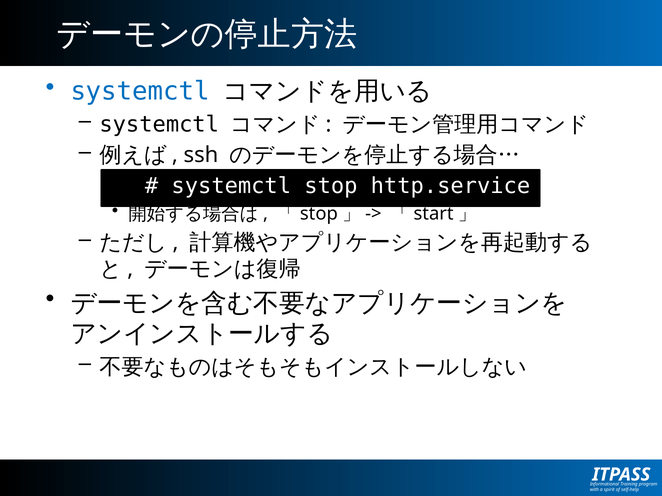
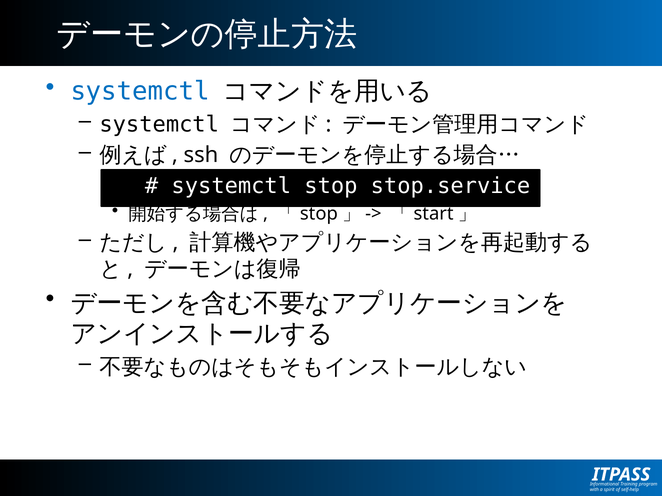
http.service: http.service -> stop.service (450, 186)
